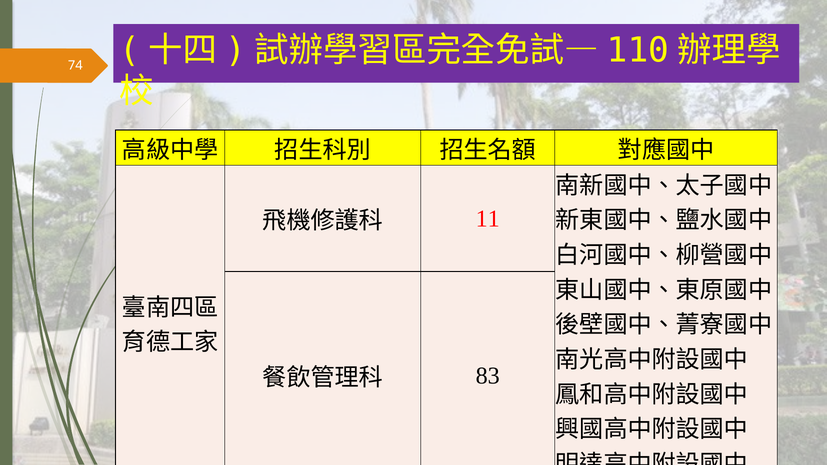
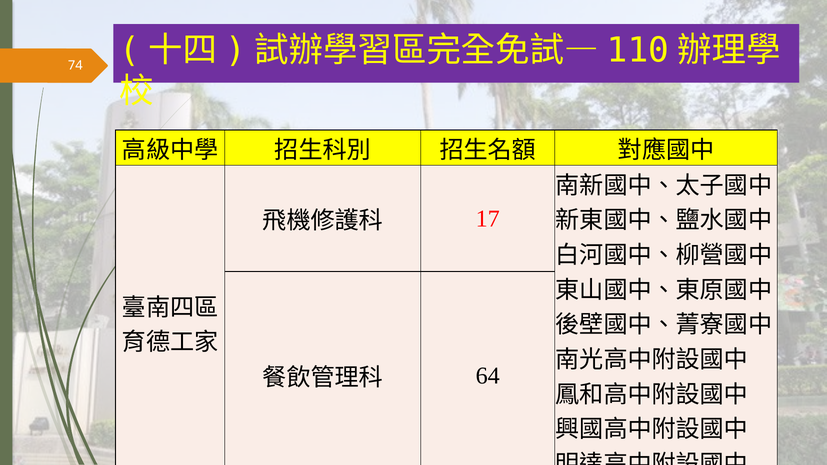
11: 11 -> 17 (488, 219)
83: 83 -> 64 (488, 376)
